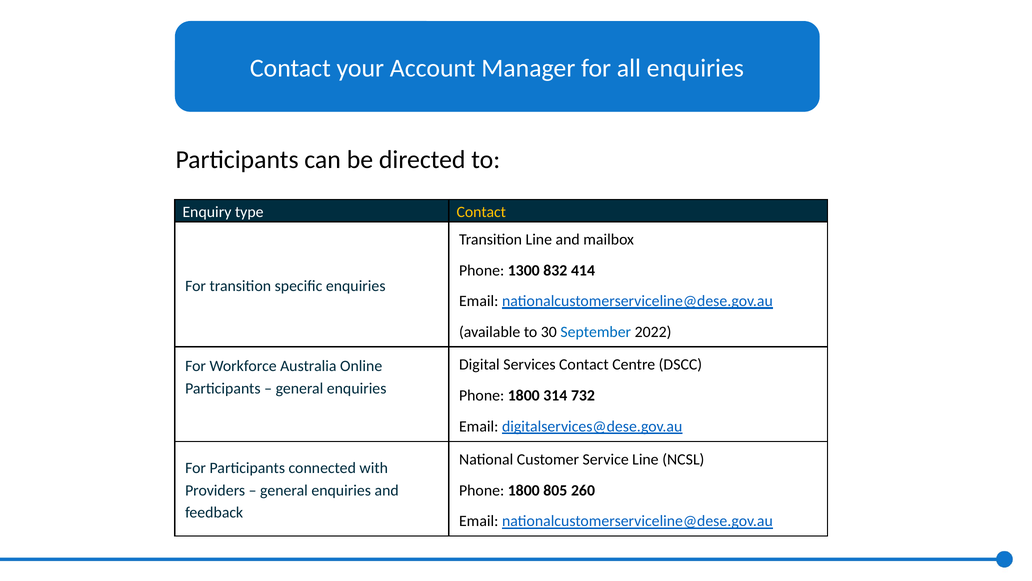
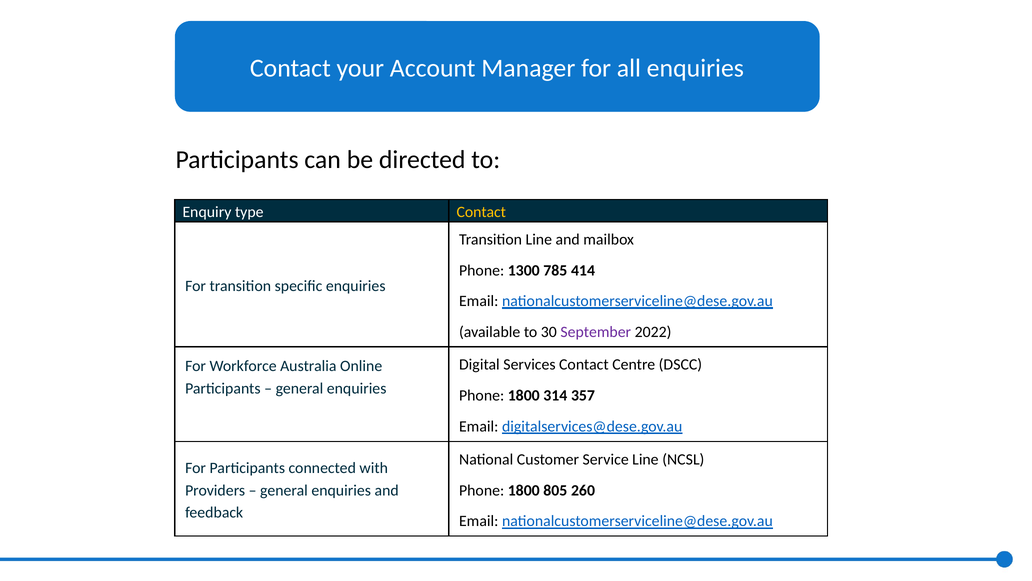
832: 832 -> 785 (555, 270)
September colour: blue -> purple (596, 332)
732: 732 -> 357 (583, 396)
